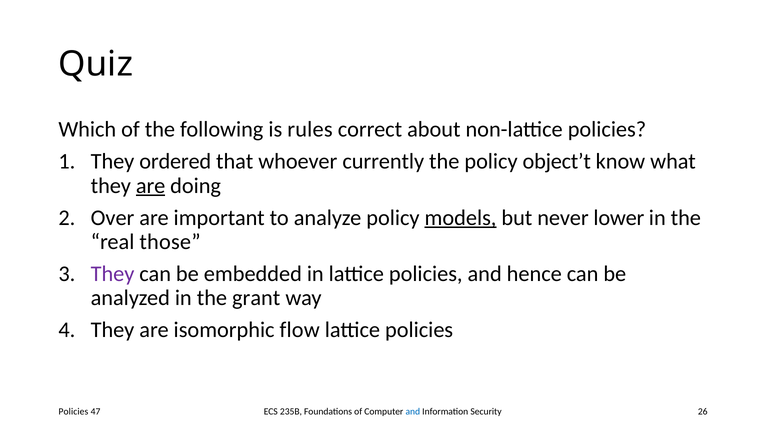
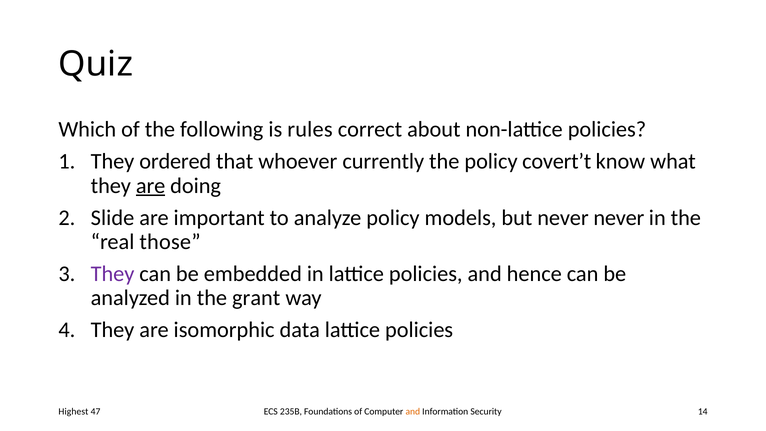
object’t: object’t -> covert’t (557, 162)
Over: Over -> Slide (113, 218)
models underline: present -> none (461, 218)
never lower: lower -> never (619, 218)
flow: flow -> data (300, 330)
and colour: blue -> orange (413, 411)
26: 26 -> 14 (703, 411)
Policies: Policies -> Highest (73, 411)
